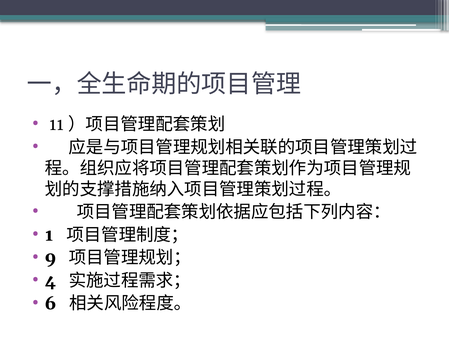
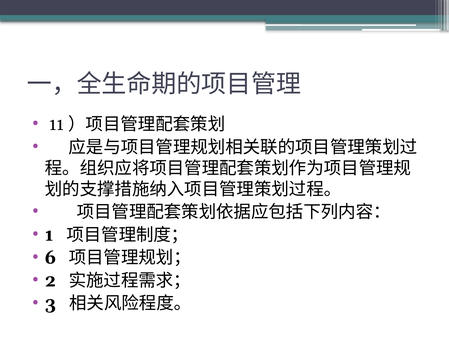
9: 9 -> 6 (50, 258)
4: 4 -> 2 (50, 280)
6: 6 -> 3 (50, 303)
